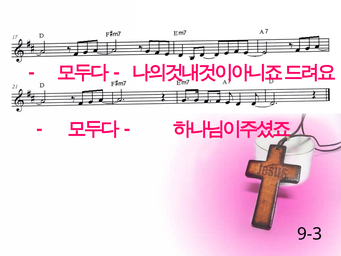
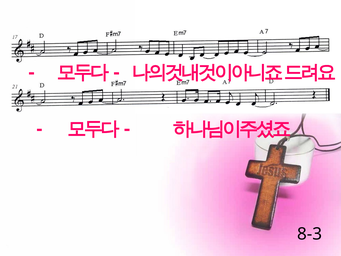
9-3: 9-3 -> 8-3 (310, 234)
